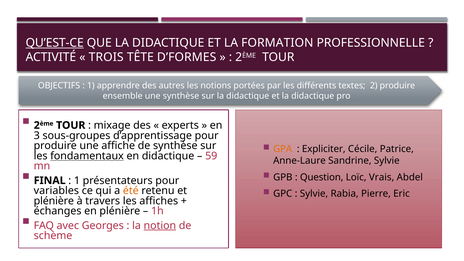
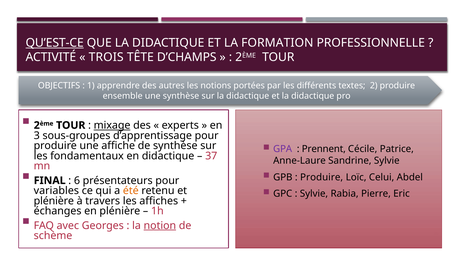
D’FORMES: D’FORMES -> D’CHAMPS (187, 57)
mixage underline: none -> present (112, 125)
GPA colour: orange -> purple (283, 149)
Expliciter: Expliciter -> Prennent (324, 149)
fondamentaux underline: present -> none (87, 156)
59: 59 -> 37 (211, 156)
Question: Question -> Produire (322, 177)
Vrais: Vrais -> Celui (382, 177)
1: 1 -> 6 (77, 181)
